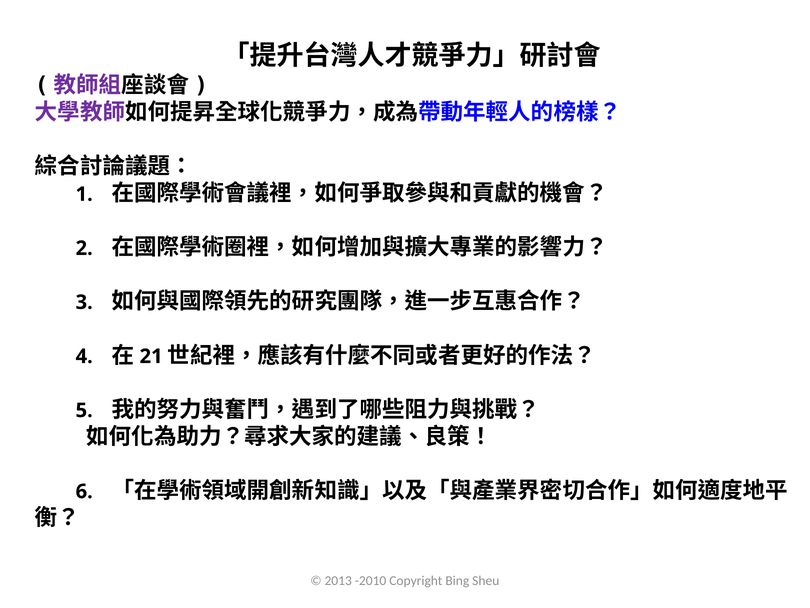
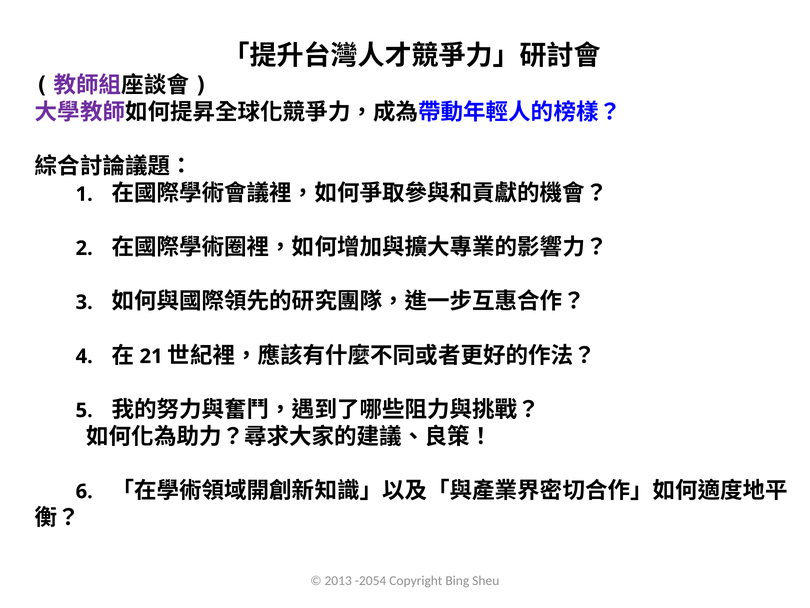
-2010: -2010 -> -2054 (371, 580)
